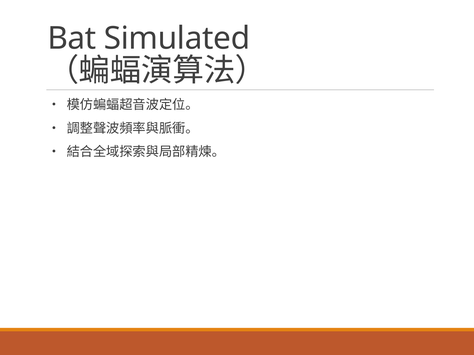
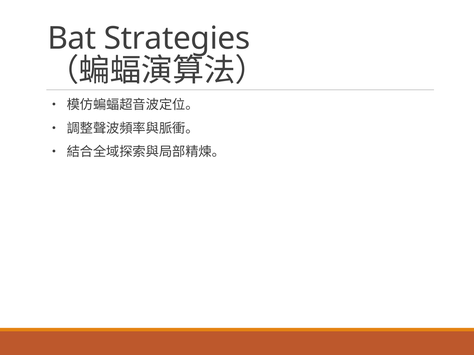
Simulated: Simulated -> Strategies (177, 39)
